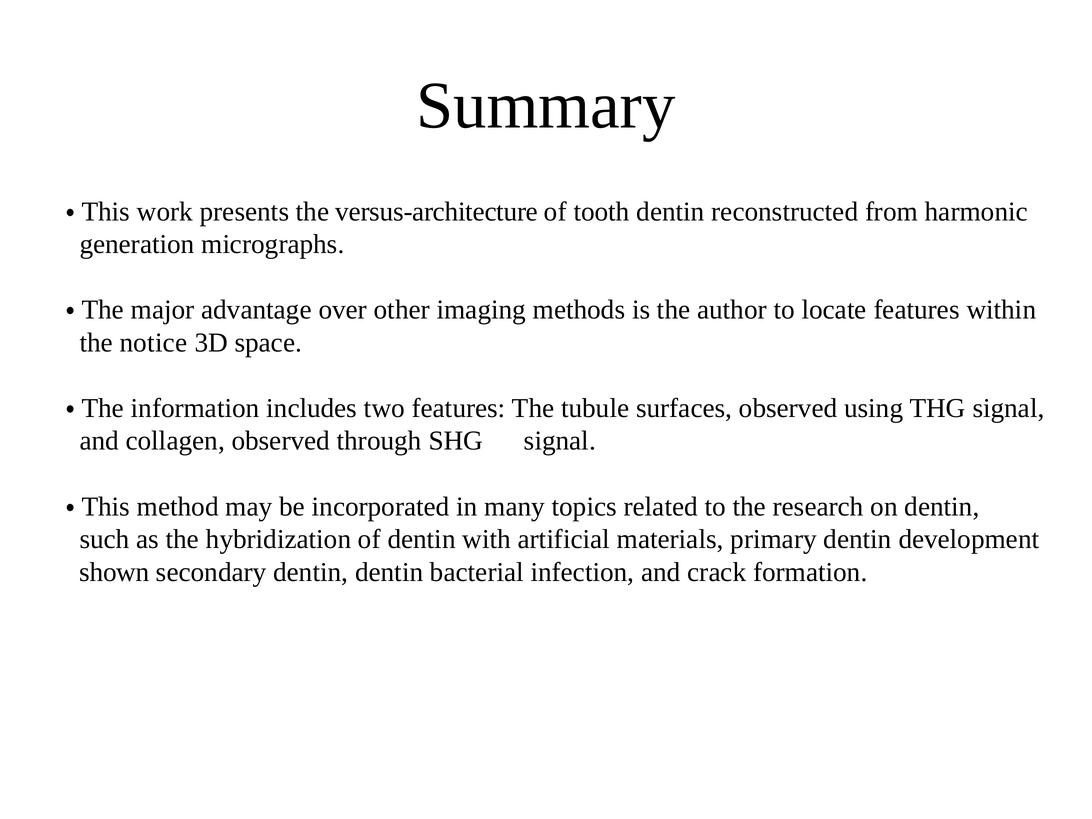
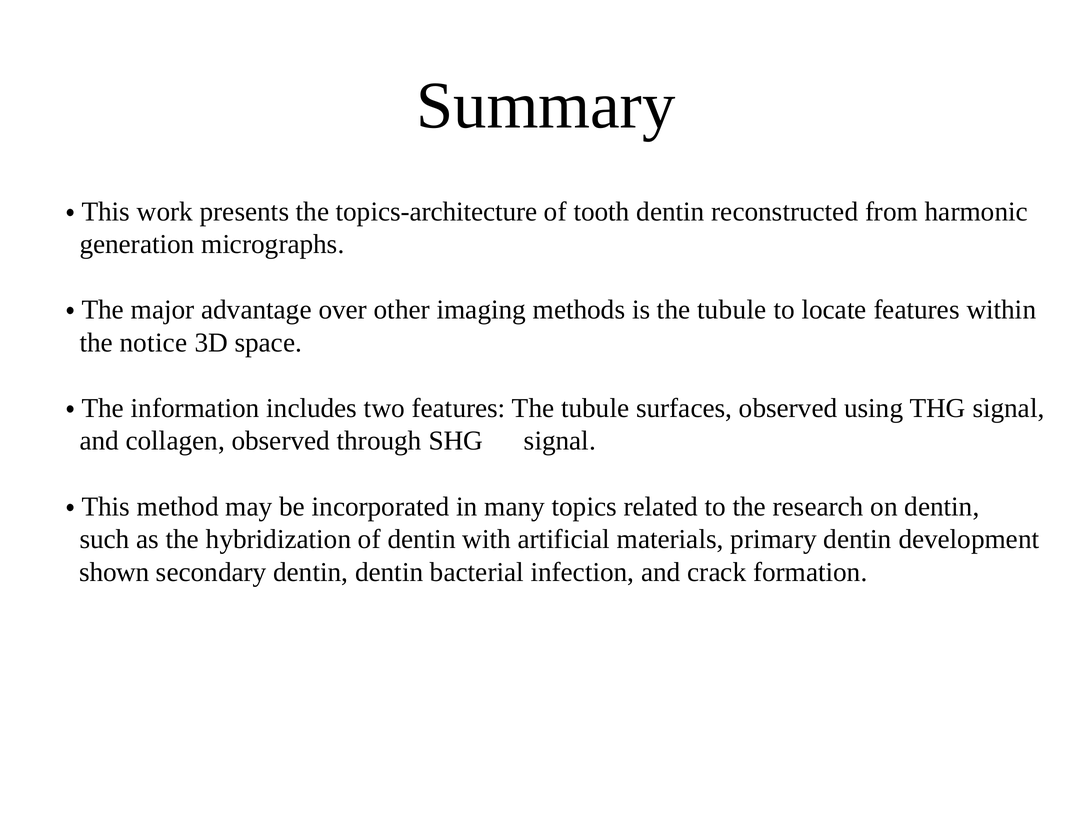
versus-architecture: versus-architecture -> topics-architecture (437, 212)
is the author: author -> tubule (732, 310)
